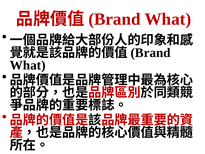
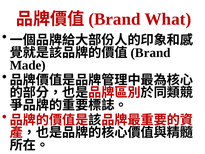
What: What -> Made (28, 65)
